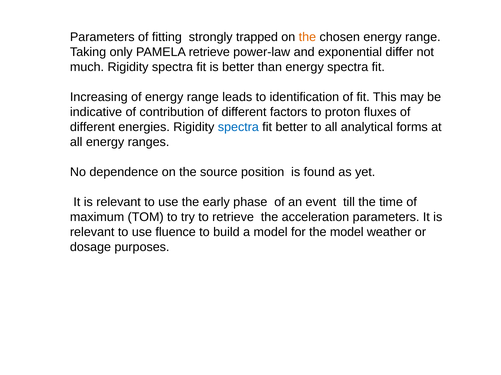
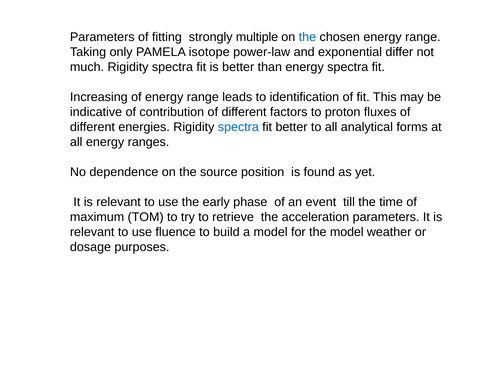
trapped: trapped -> multiple (257, 37)
the colour: orange -> blue (307, 37)
PAMELA retrieve: retrieve -> isotope (209, 52)
